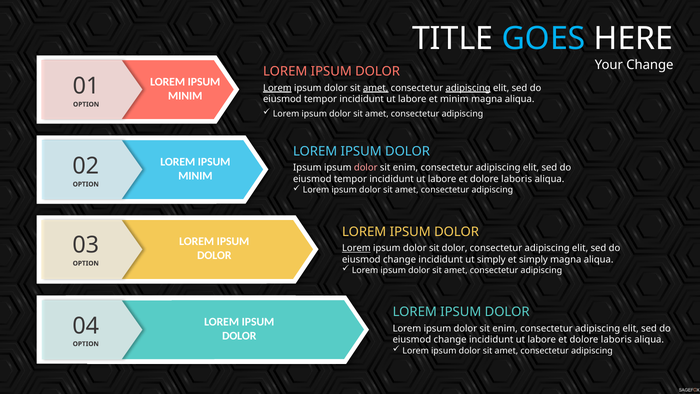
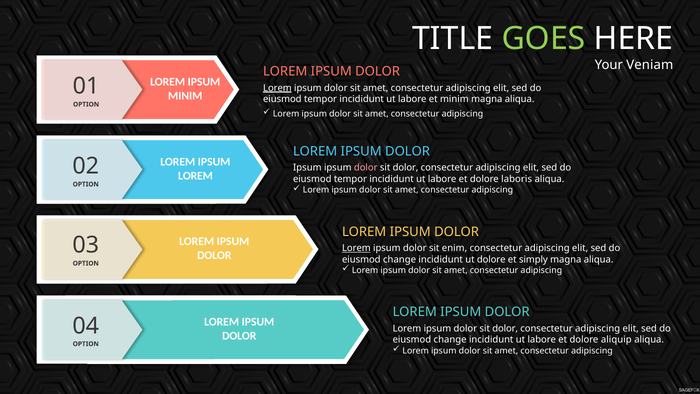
GOES colour: light blue -> light green (544, 39)
Your Change: Change -> Veniam (650, 65)
amet underline: present -> none (376, 88)
adipiscing underline: present -> none (468, 88)
enim: enim -> dolor (406, 168)
MINIM: MINIM -> LOREM (195, 176)
sit dolor: dolor -> enim (455, 248)
ut simply: simply -> dolore (491, 259)
enim: enim -> dolor (505, 328)
laboris: laboris -> aliquip (616, 340)
